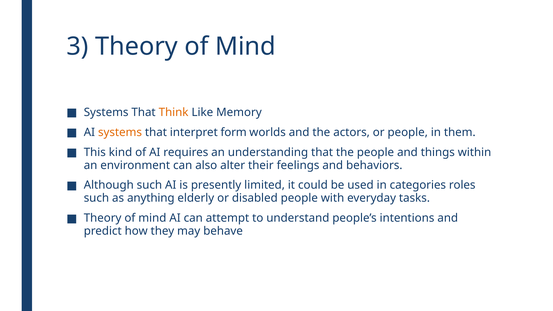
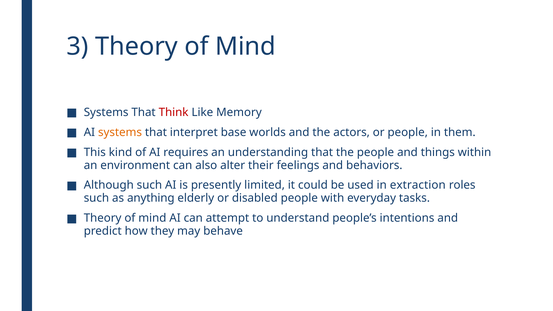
Think colour: orange -> red (174, 112)
form: form -> base (234, 132)
categories: categories -> extraction (418, 185)
